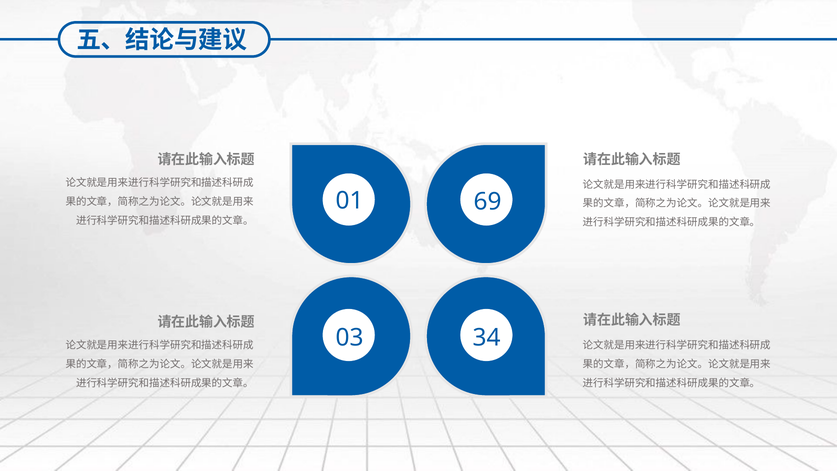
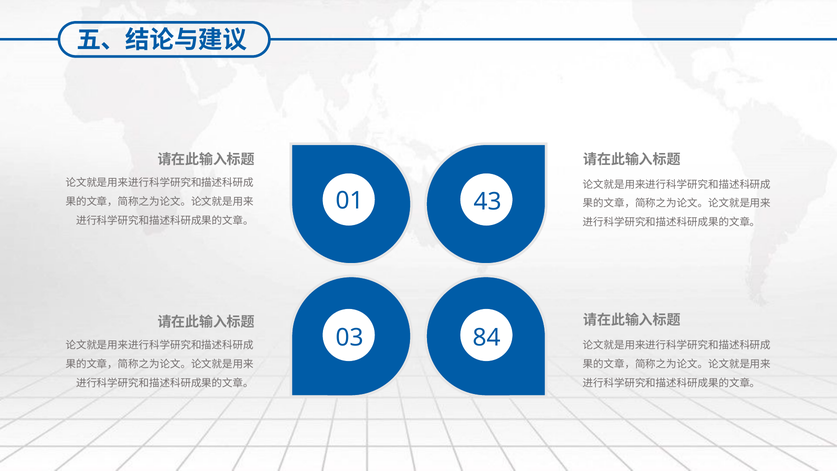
69: 69 -> 43 (488, 202)
34: 34 -> 84 (487, 337)
